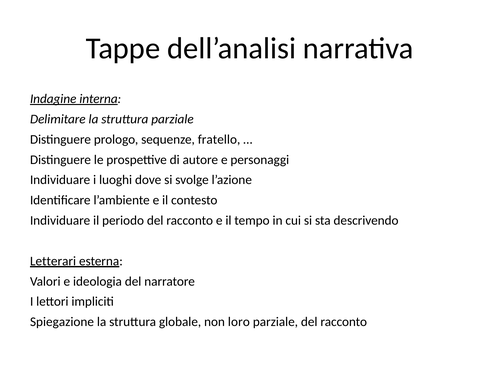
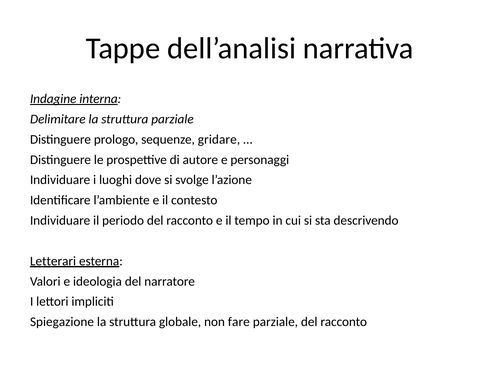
fratello: fratello -> gridare (219, 139)
loro: loro -> fare (239, 322)
